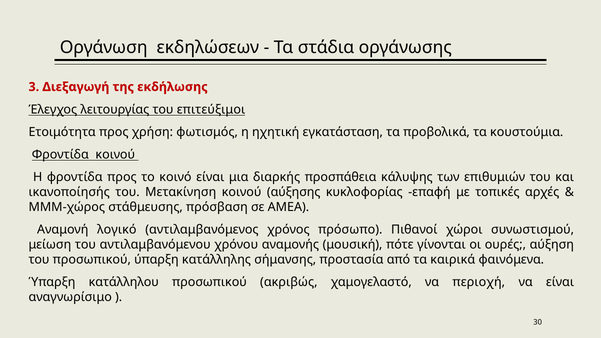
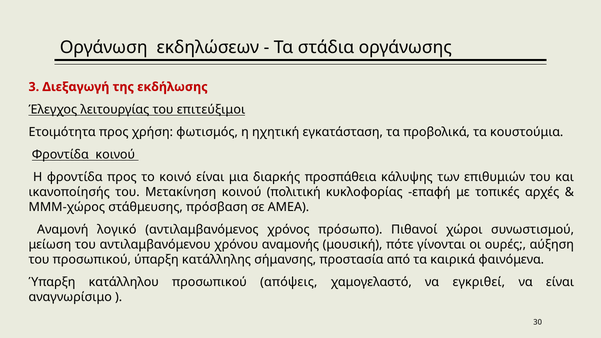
αύξησης: αύξησης -> πολιτική (294, 192)
ακριβώς: ακριβώς -> απόψεις (289, 282)
περιοχή: περιοχή -> εγκριθεί (479, 282)
